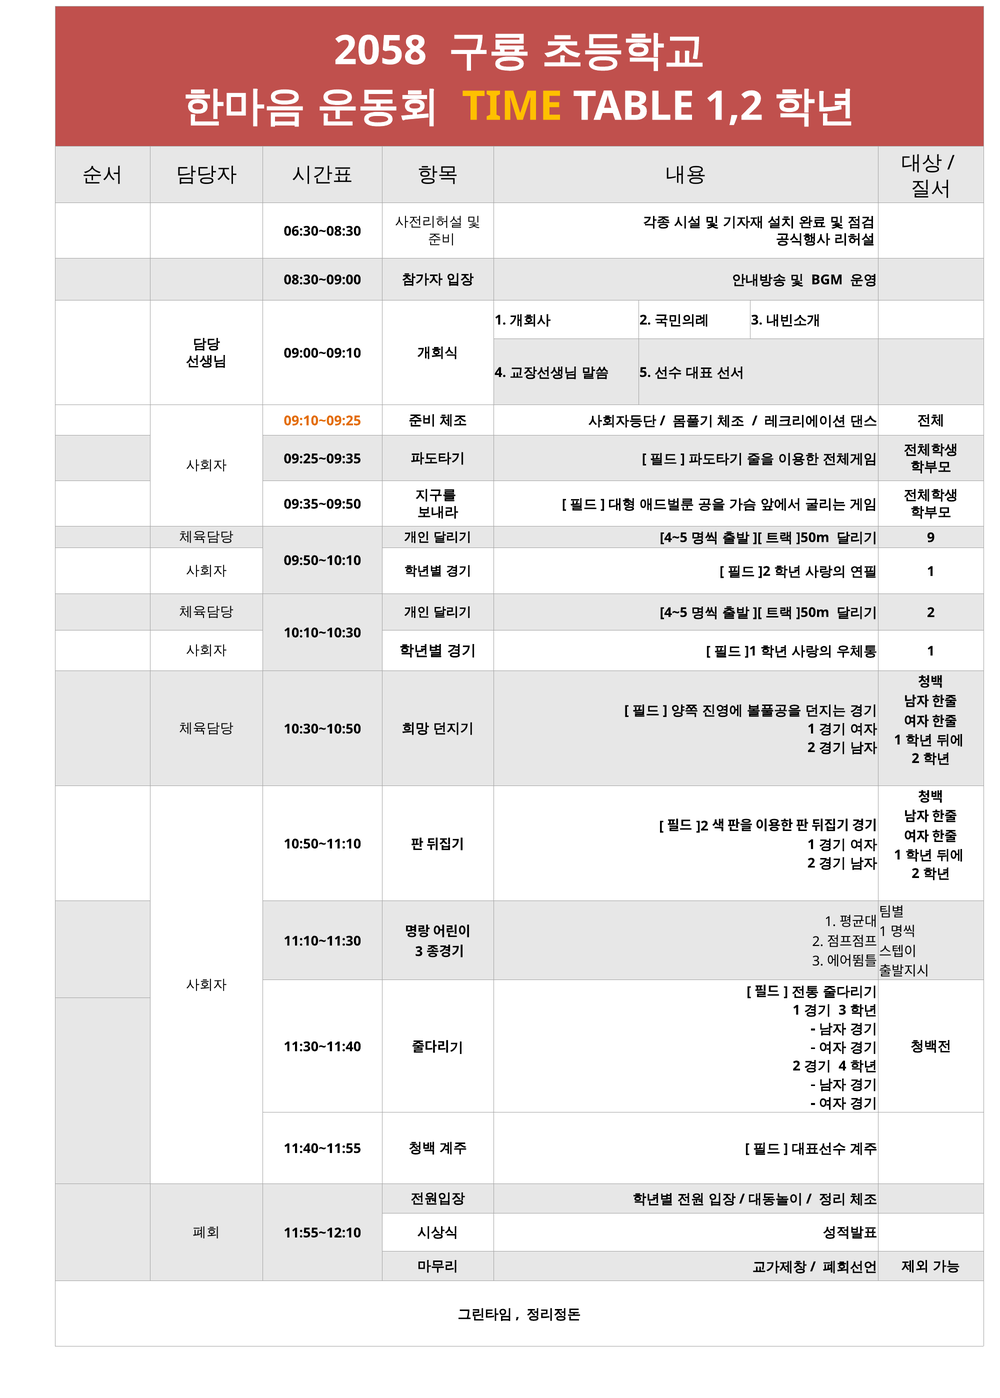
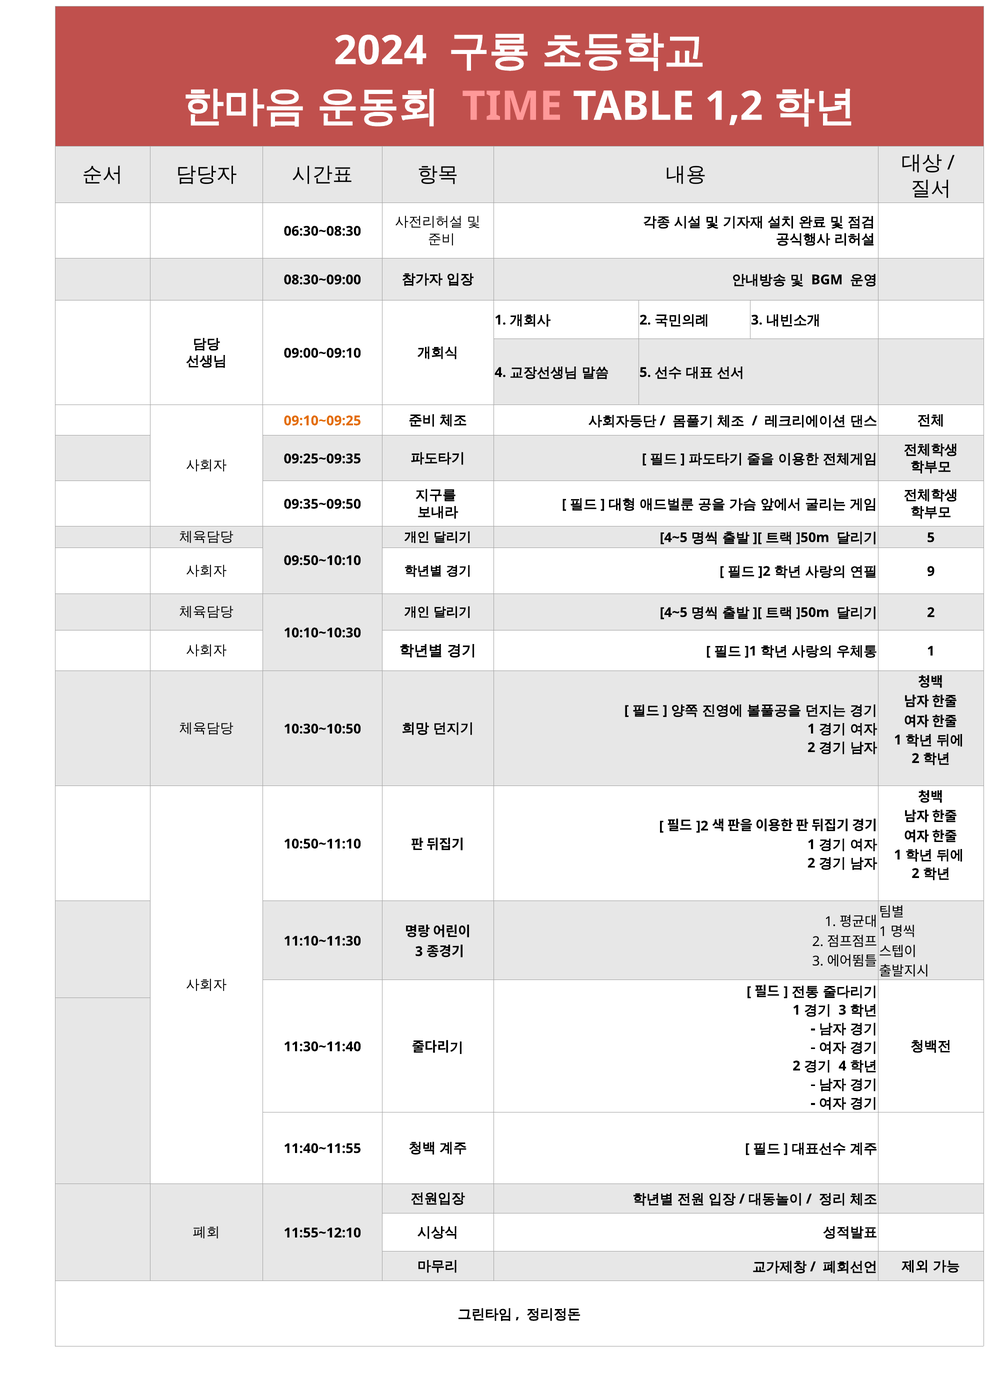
2058: 2058 -> 2024 (380, 51)
TIME colour: yellow -> pink (512, 106)
9: 9 -> 5 (931, 537)
1: 1 -> 9 (931, 571)
